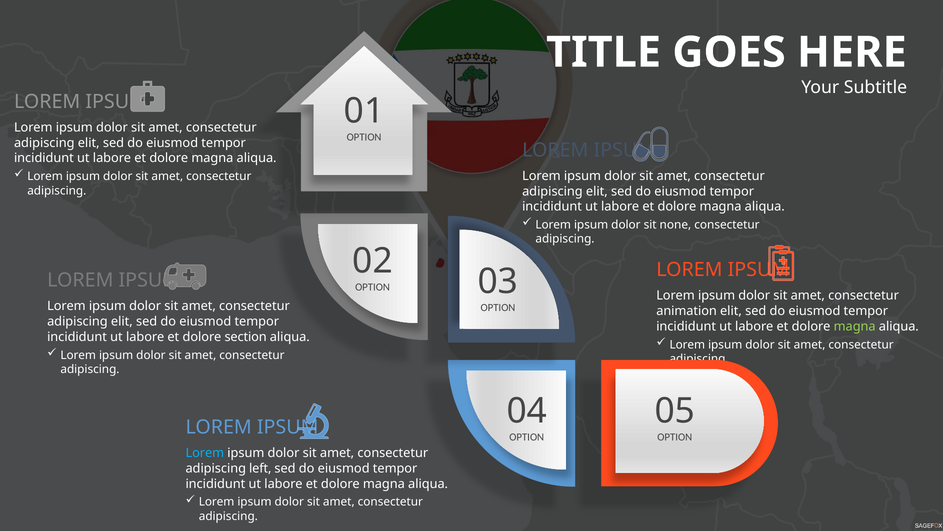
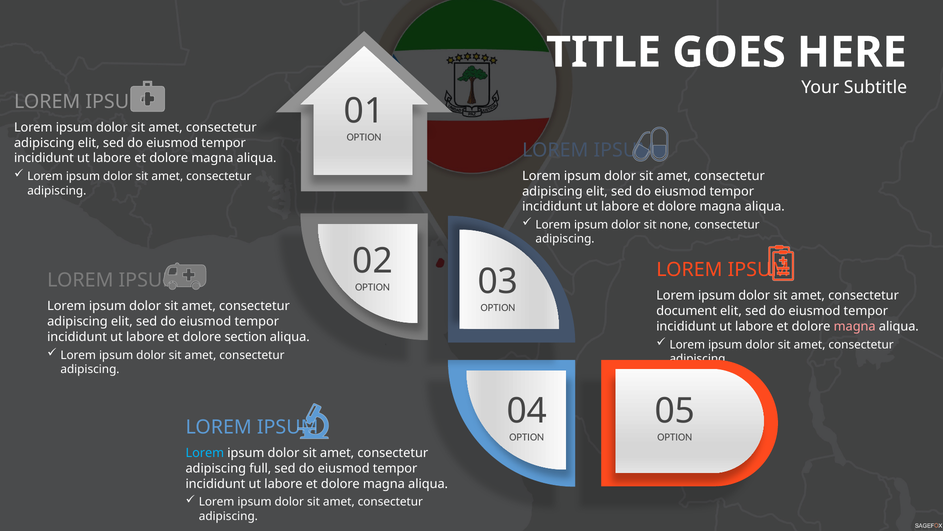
animation: animation -> document (687, 311)
magna colour: light green -> pink (855, 326)
left: left -> full (260, 468)
